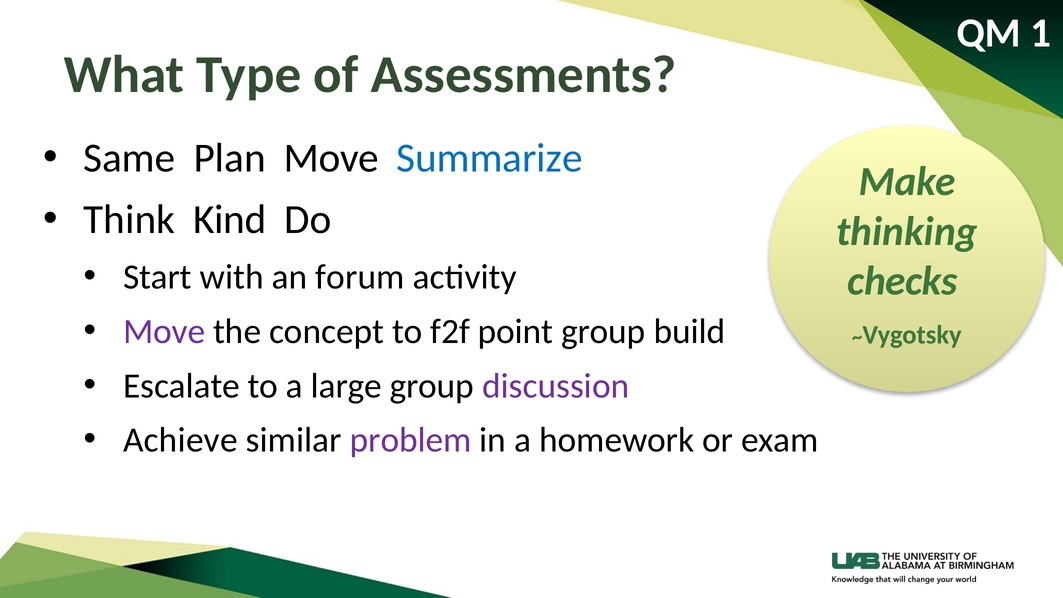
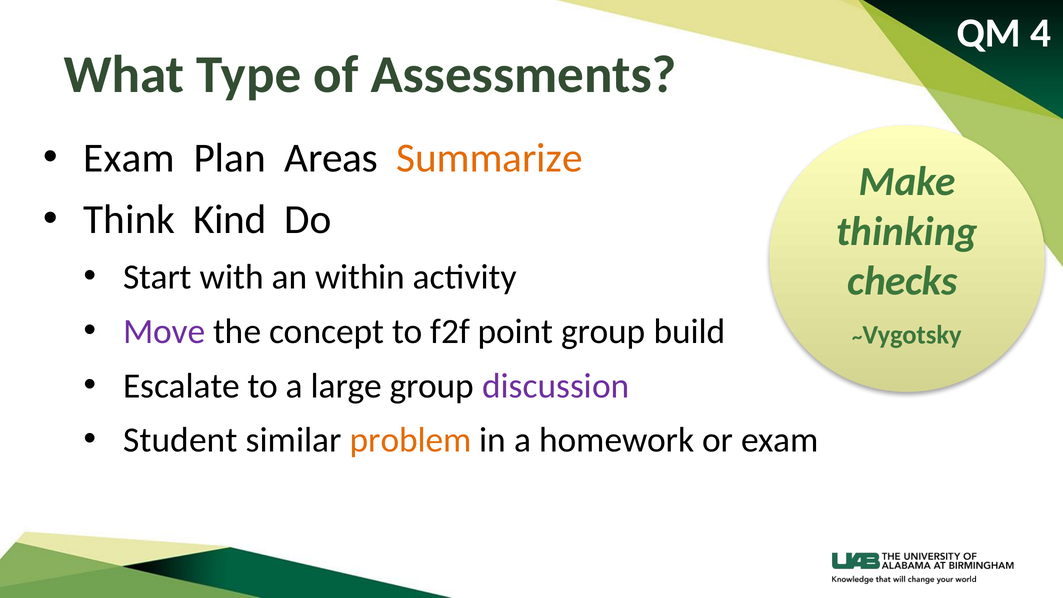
1: 1 -> 4 (1041, 33)
Same: Same -> Exam (129, 158)
Move: Move -> Areas (331, 158)
Summarize colour: blue -> orange (489, 158)
forum: forum -> within (360, 277)
Achieve: Achieve -> Student (180, 440)
problem colour: purple -> orange (411, 440)
